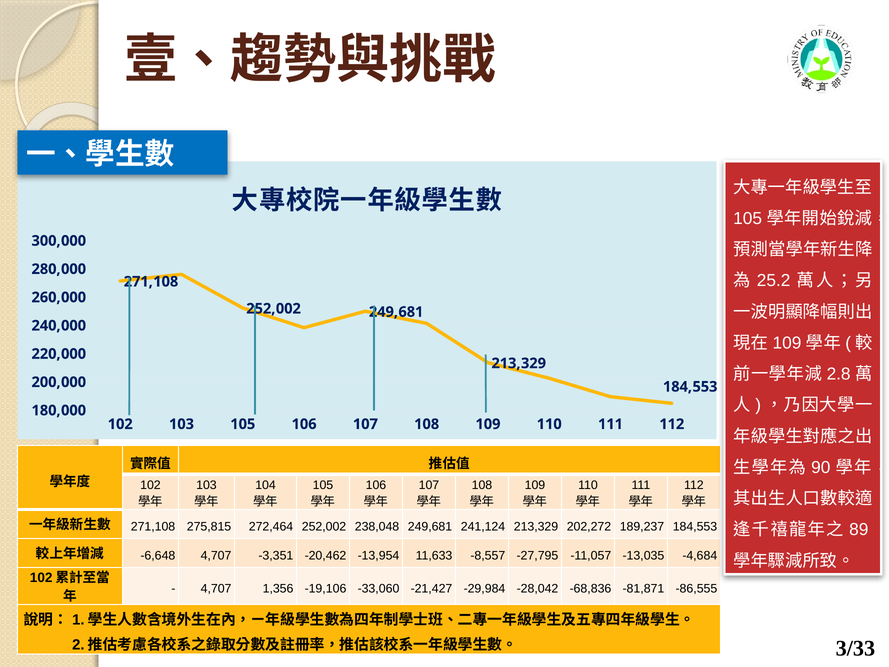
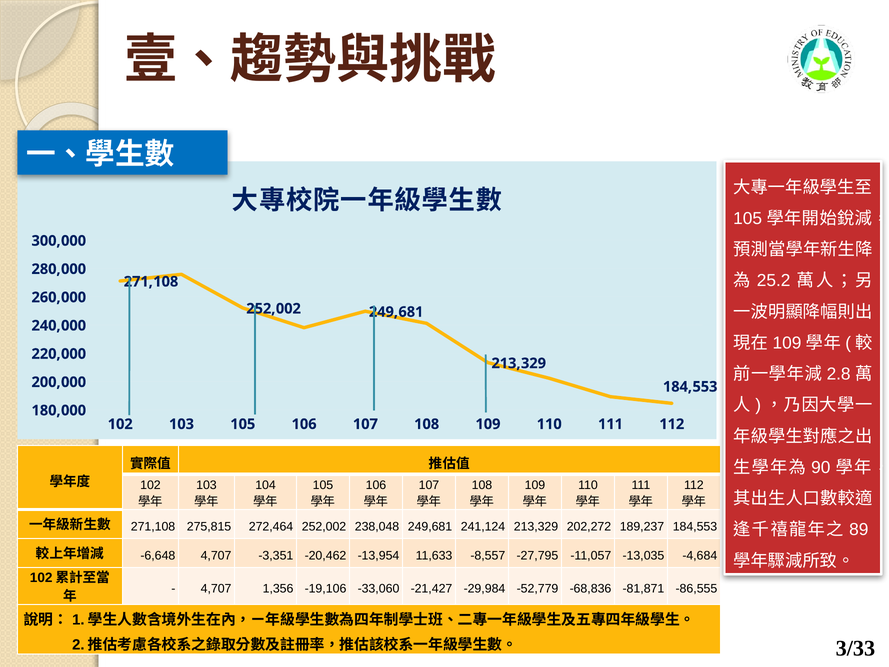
-28,042: -28,042 -> -52,779 (538, 589)
